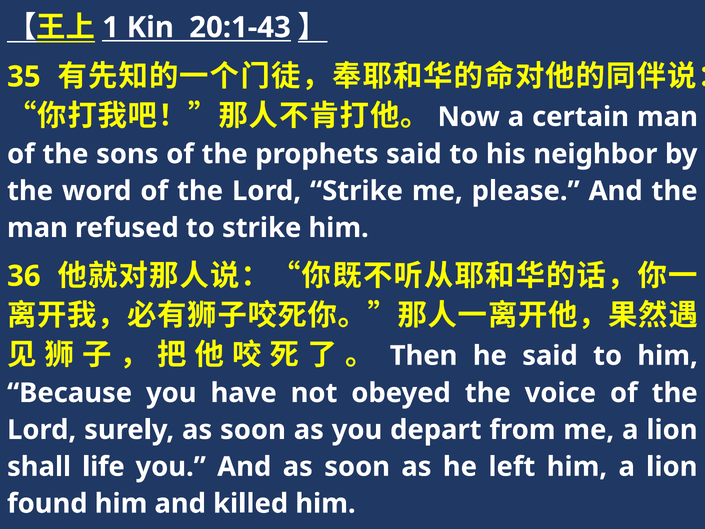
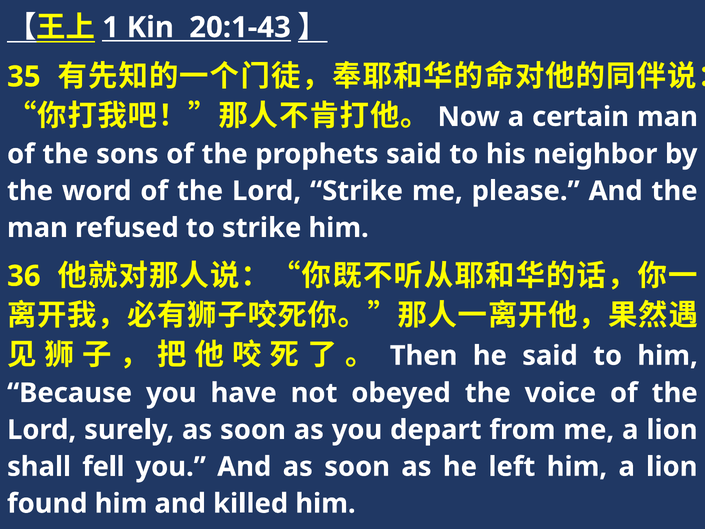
life: life -> fell (103, 467)
